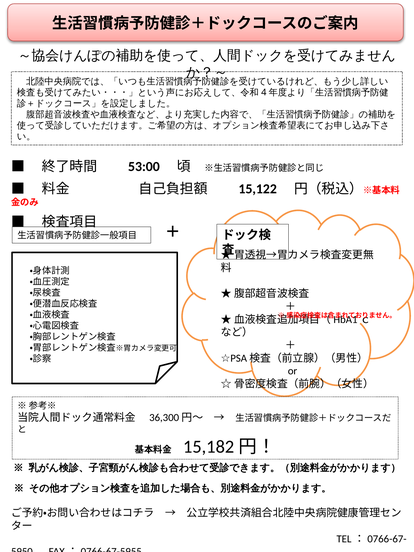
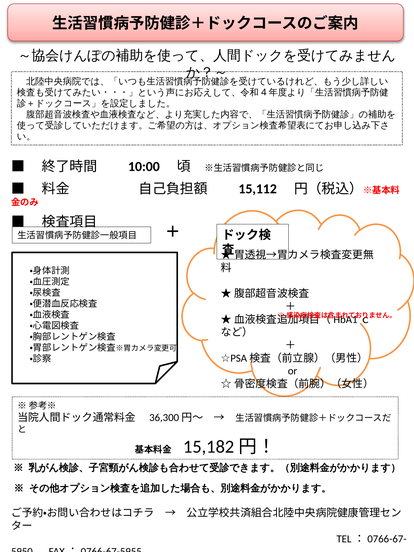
53:00: 53:00 -> 10:00 (144, 167)
15,122: 15,122 -> 15,112 (258, 189)
